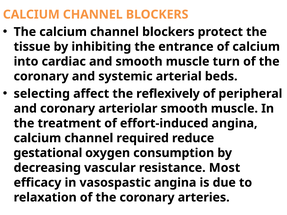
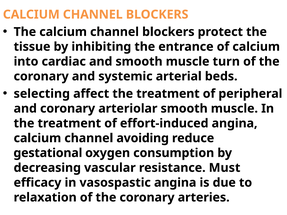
affect the reflexively: reflexively -> treatment (168, 94)
required: required -> avoiding (143, 138)
Most: Most -> Must (225, 168)
